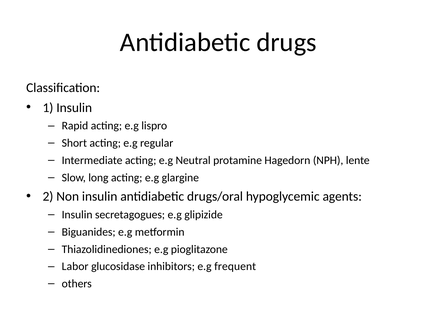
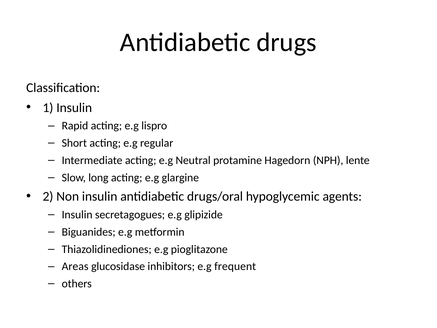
Labor: Labor -> Areas (75, 266)
